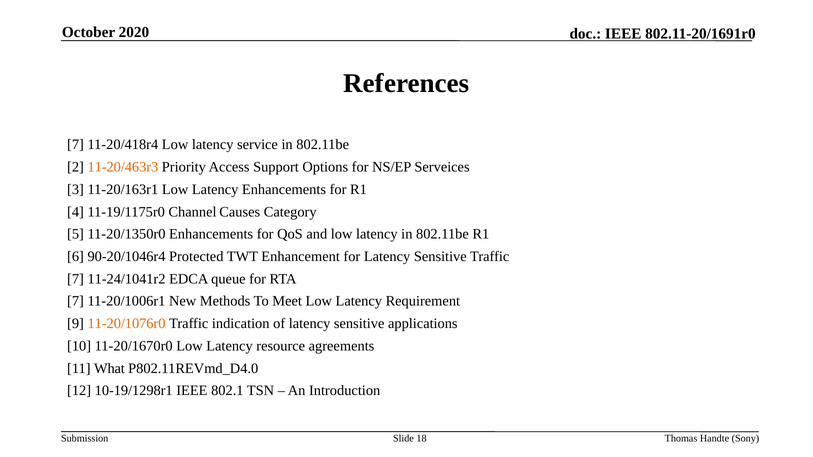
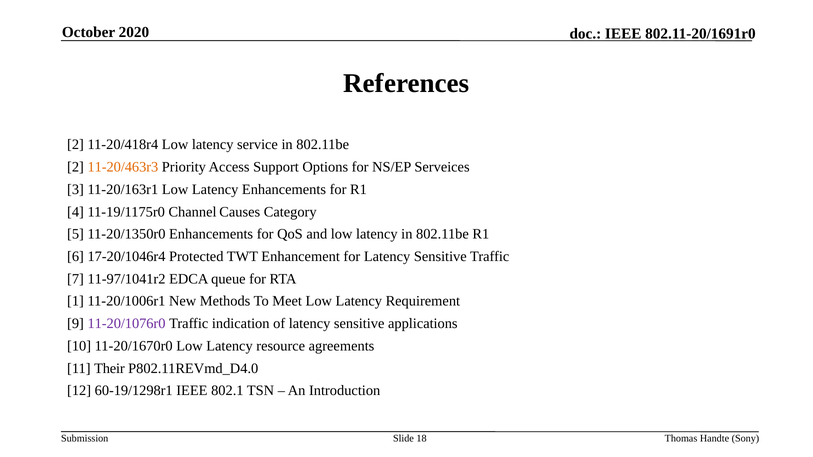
7: 7 -> 2 (76, 145)
90-20/1046r4: 90-20/1046r4 -> 17-20/1046r4 (126, 257)
11-24/1041r2: 11-24/1041r2 -> 11-97/1041r2 (126, 279)
7: 7 -> 1 (76, 301)
11-20/1076r0 colour: orange -> purple (126, 324)
What: What -> Their (109, 369)
10-19/1298r1: 10-19/1298r1 -> 60-19/1298r1 (134, 391)
